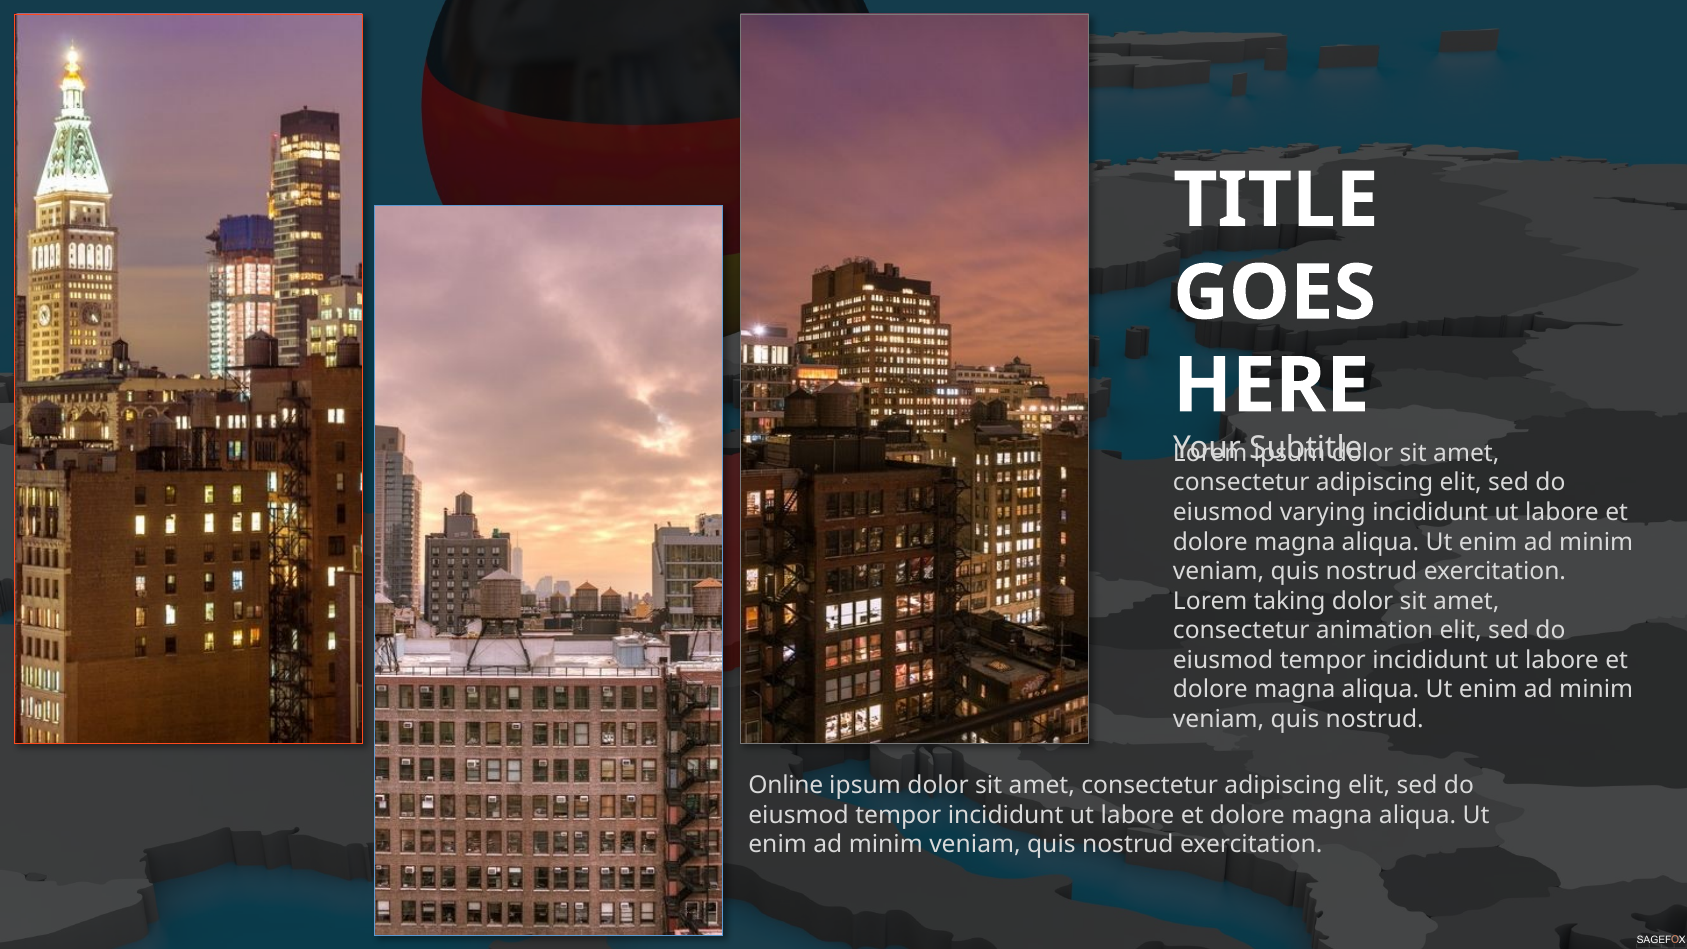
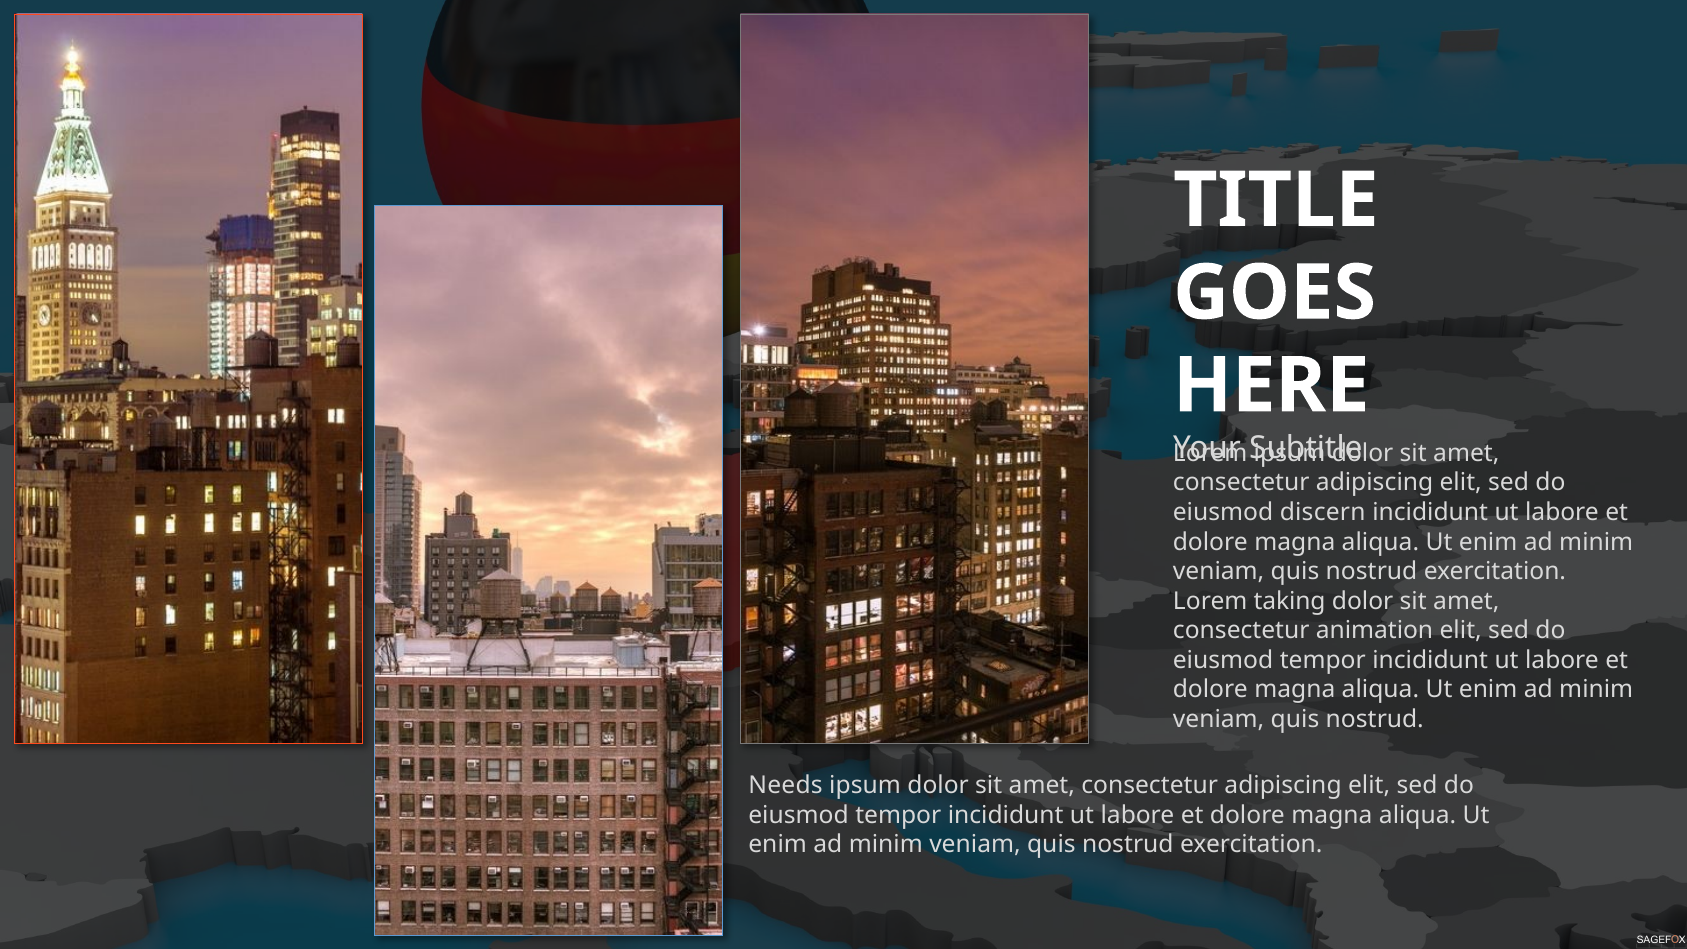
varying: varying -> discern (1323, 512)
Online: Online -> Needs (786, 785)
